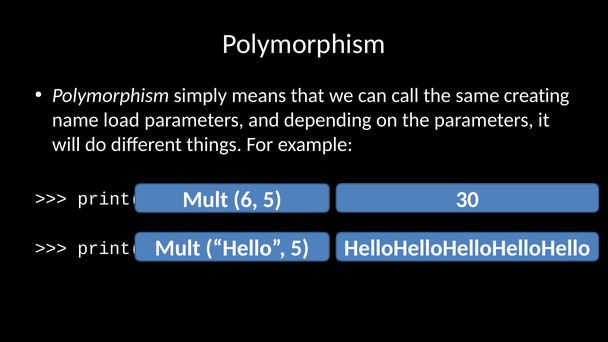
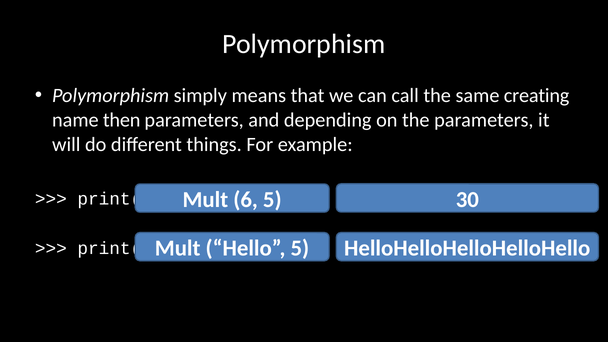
load: load -> then (122, 120)
